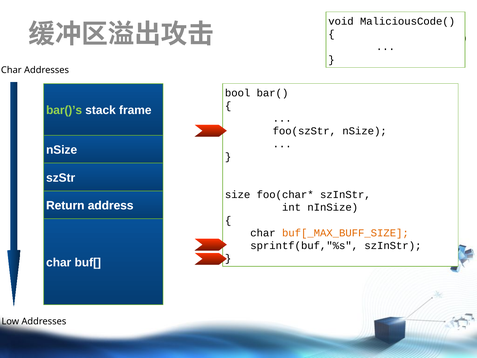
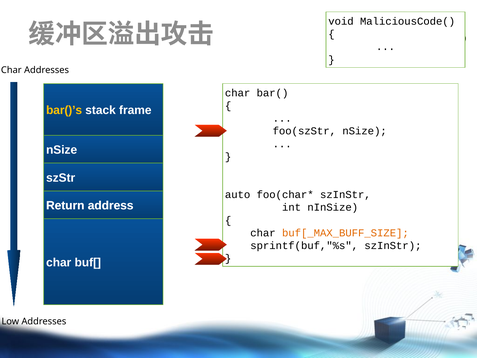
bool: bool -> char (238, 93)
bar()’s colour: light green -> yellow (64, 110)
size: size -> auto (238, 195)
